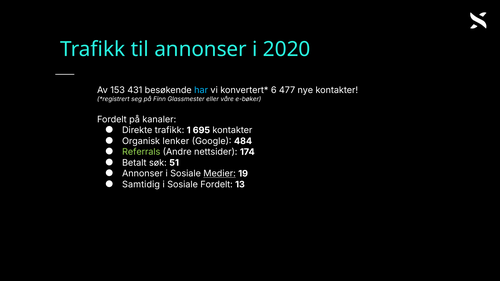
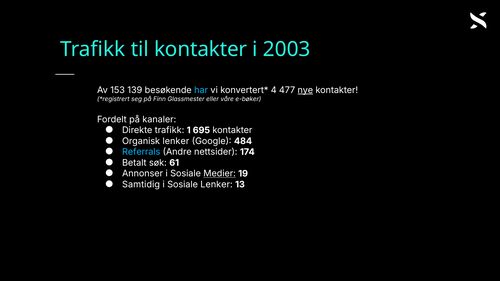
til annonser: annonser -> kontakter (201, 49)
2020: 2020 -> 2003 (287, 49)
431: 431 -> 139 (135, 90)
6: 6 -> 4 (274, 90)
nye underline: none -> present (305, 90)
Referrals colour: light green -> light blue (141, 152)
51: 51 -> 61 (174, 163)
Sosiale Fordelt: Fordelt -> Lenker (217, 185)
